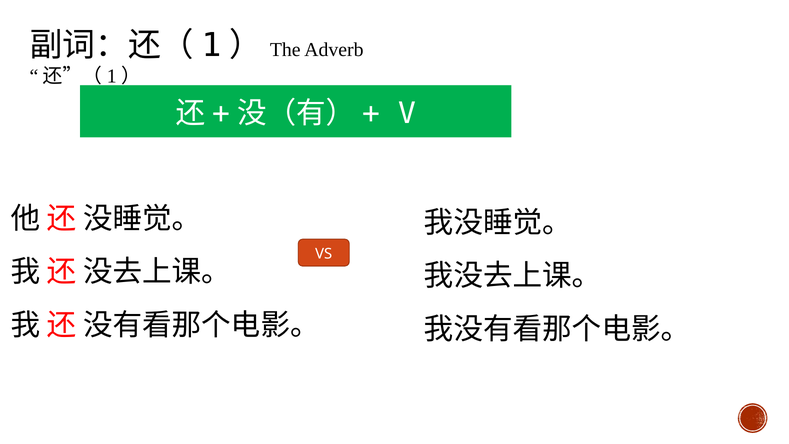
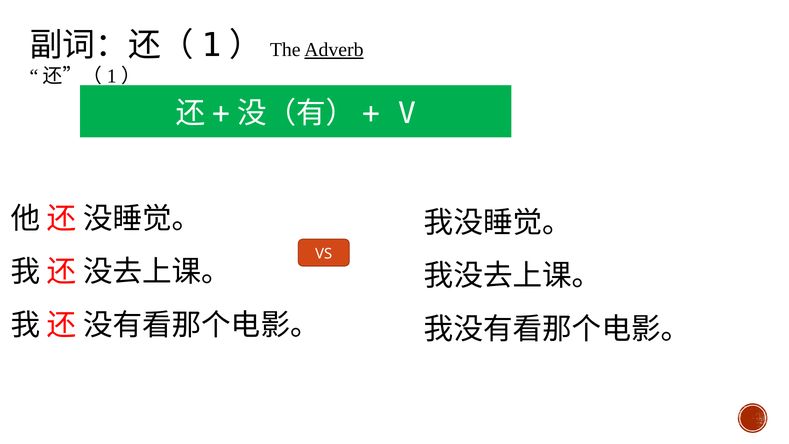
Adverb underline: none -> present (334, 50)
